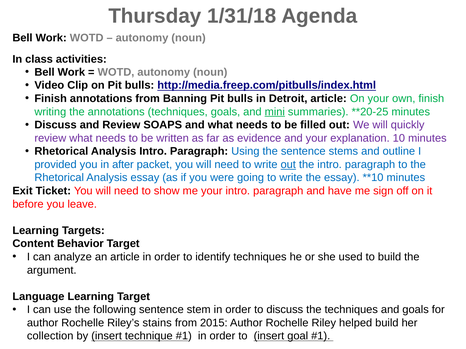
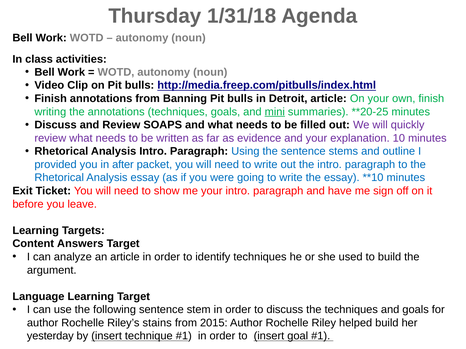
out underline: present -> none (288, 165)
Behavior: Behavior -> Answers (80, 244)
collection: collection -> yesterday (50, 336)
